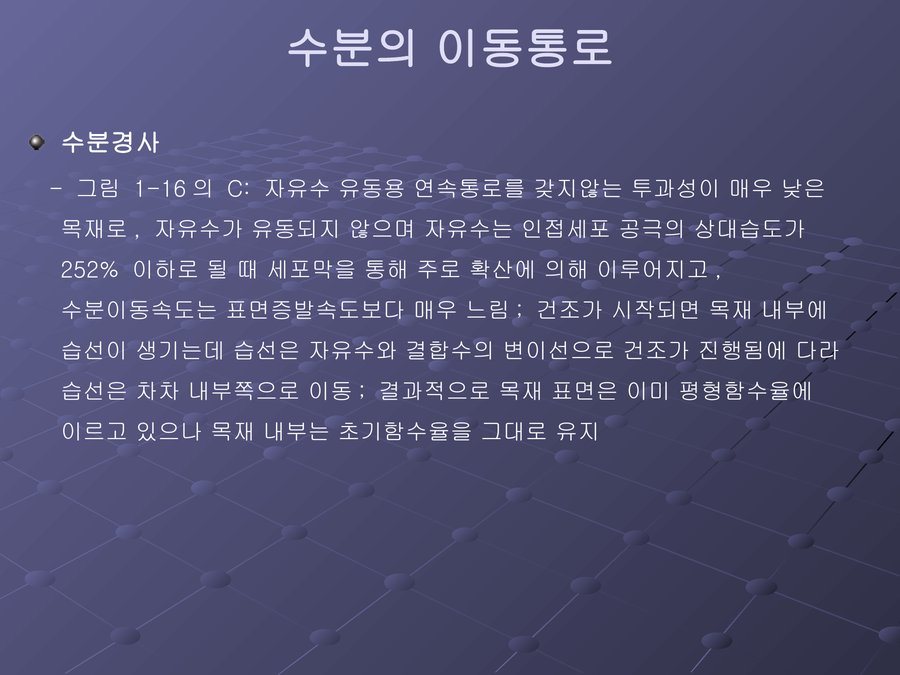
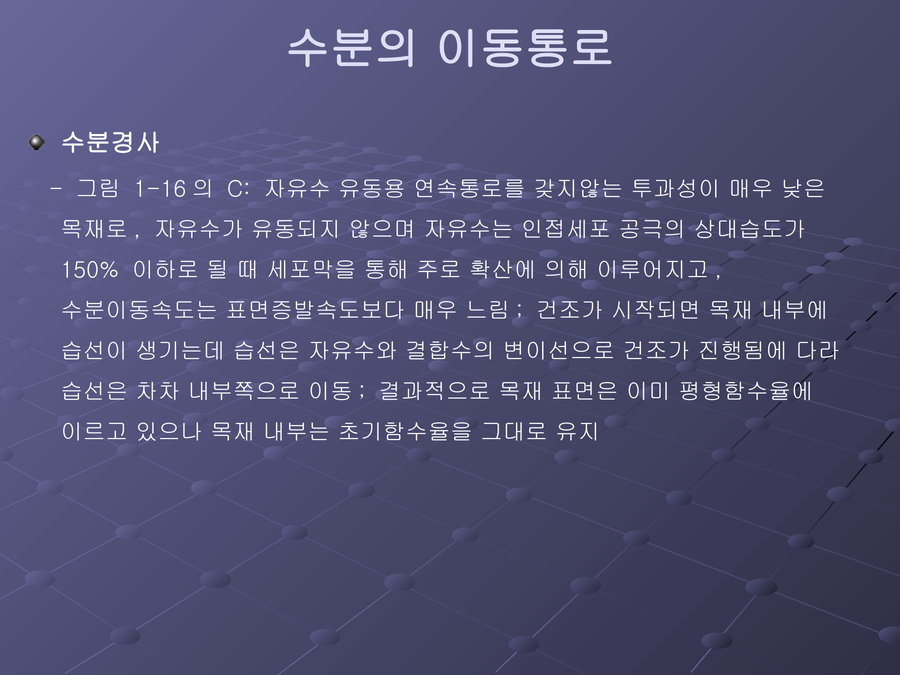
252%: 252% -> 150% (90, 270)
